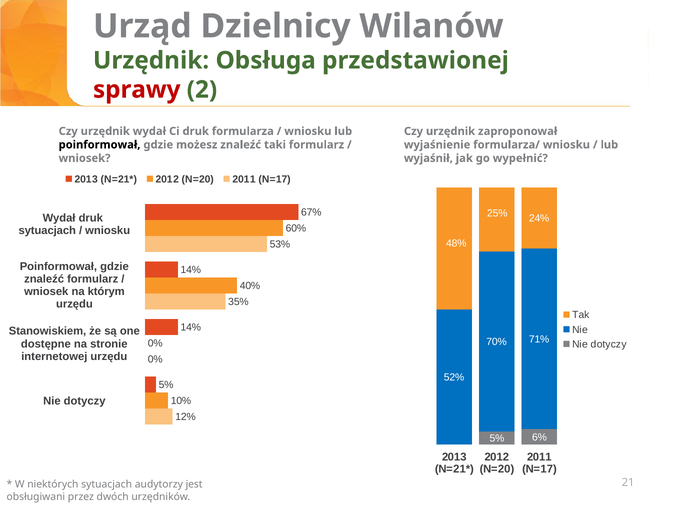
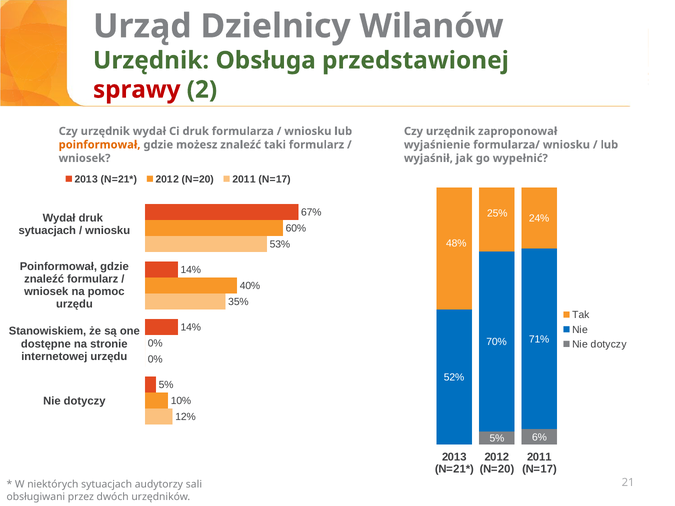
poinformował colour: black -> orange (100, 145)
którym: którym -> pomoc (106, 292)
jest: jest -> sali (194, 485)
